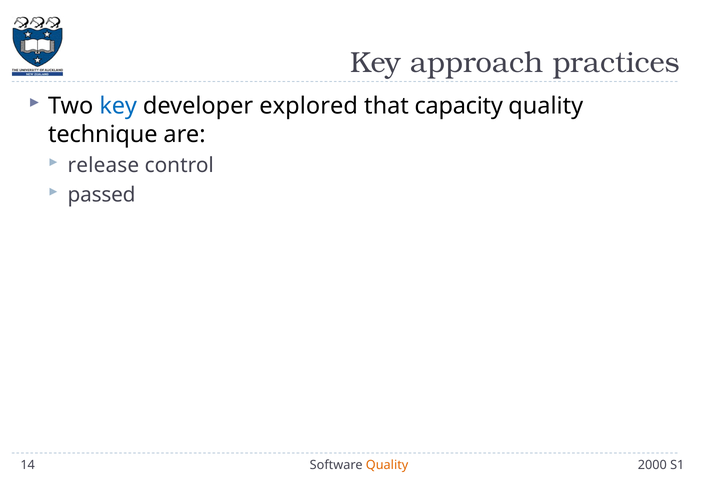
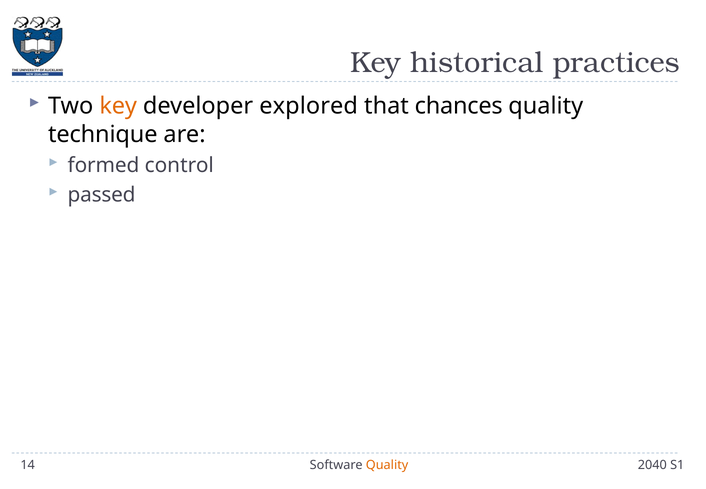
approach: approach -> historical (477, 63)
key colour: blue -> orange (118, 106)
capacity: capacity -> chances (459, 106)
release: release -> formed (103, 165)
2000: 2000 -> 2040 (652, 465)
